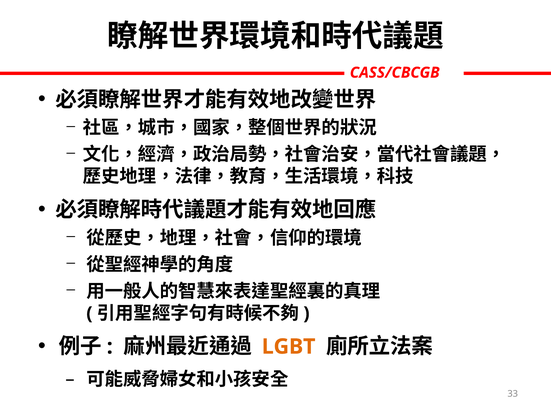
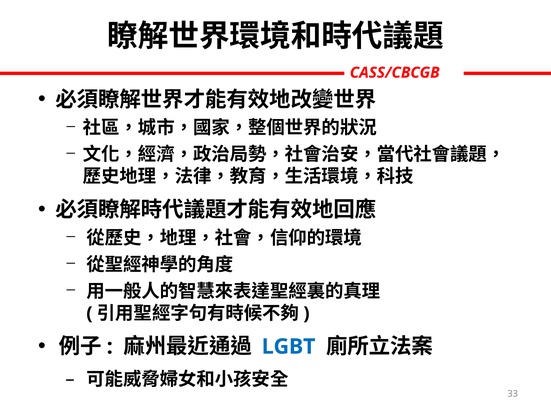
LGBT colour: orange -> blue (289, 347)
